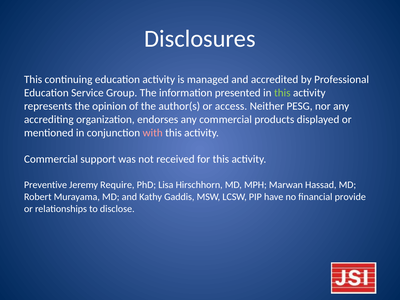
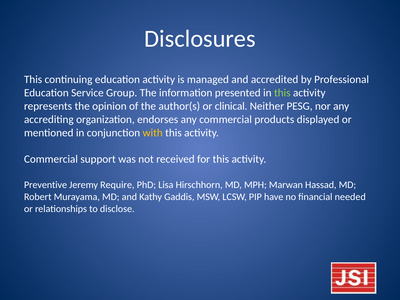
access: access -> clinical (231, 106)
with colour: pink -> yellow (153, 133)
provide: provide -> needed (350, 197)
